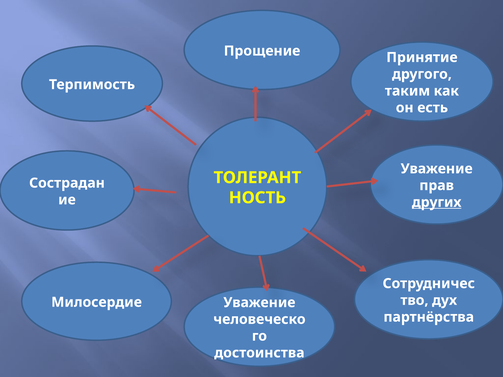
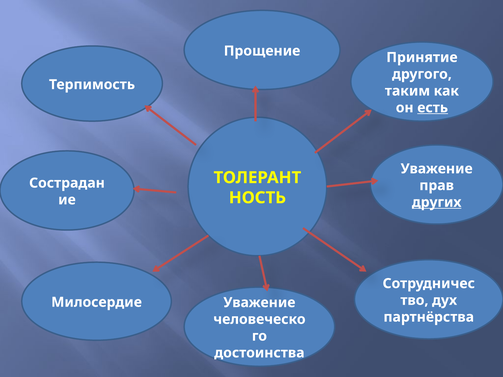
есть underline: none -> present (433, 108)
